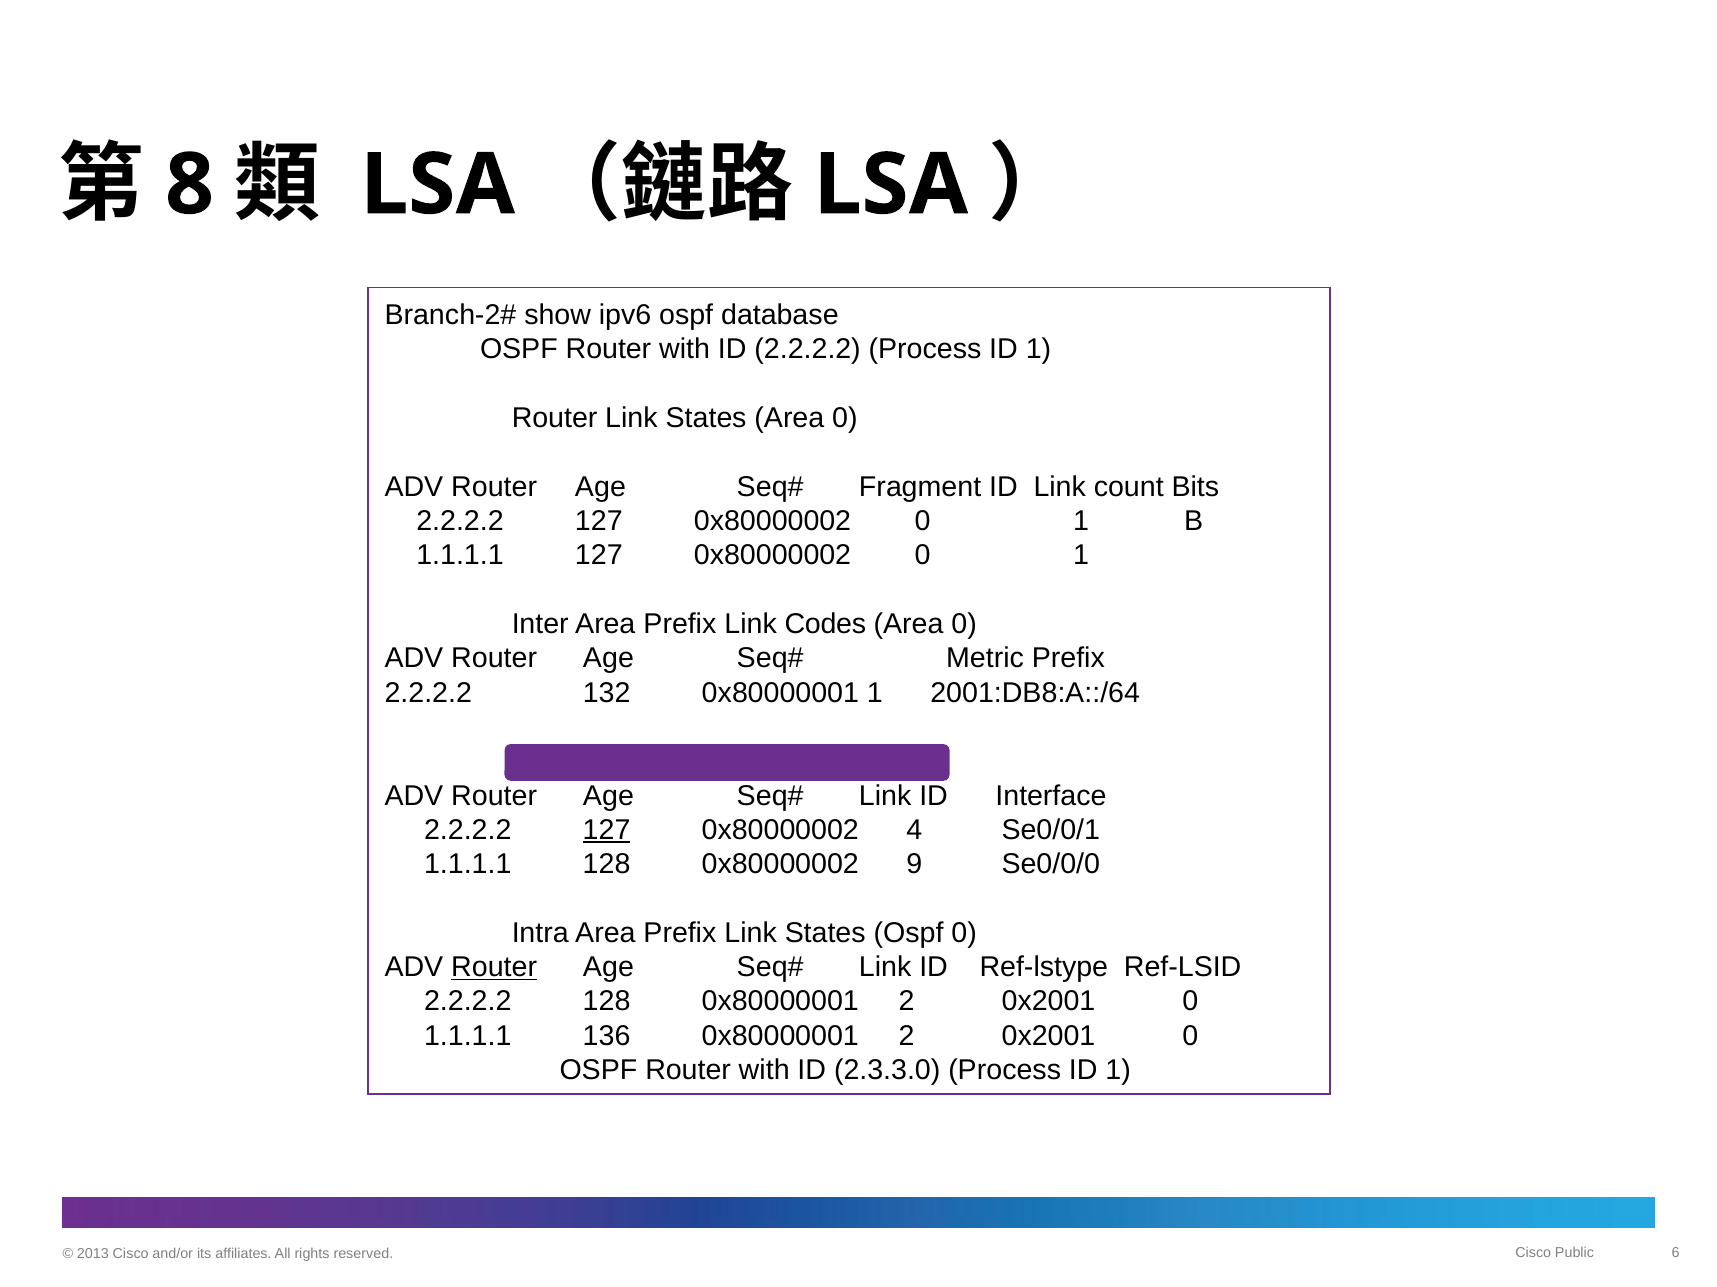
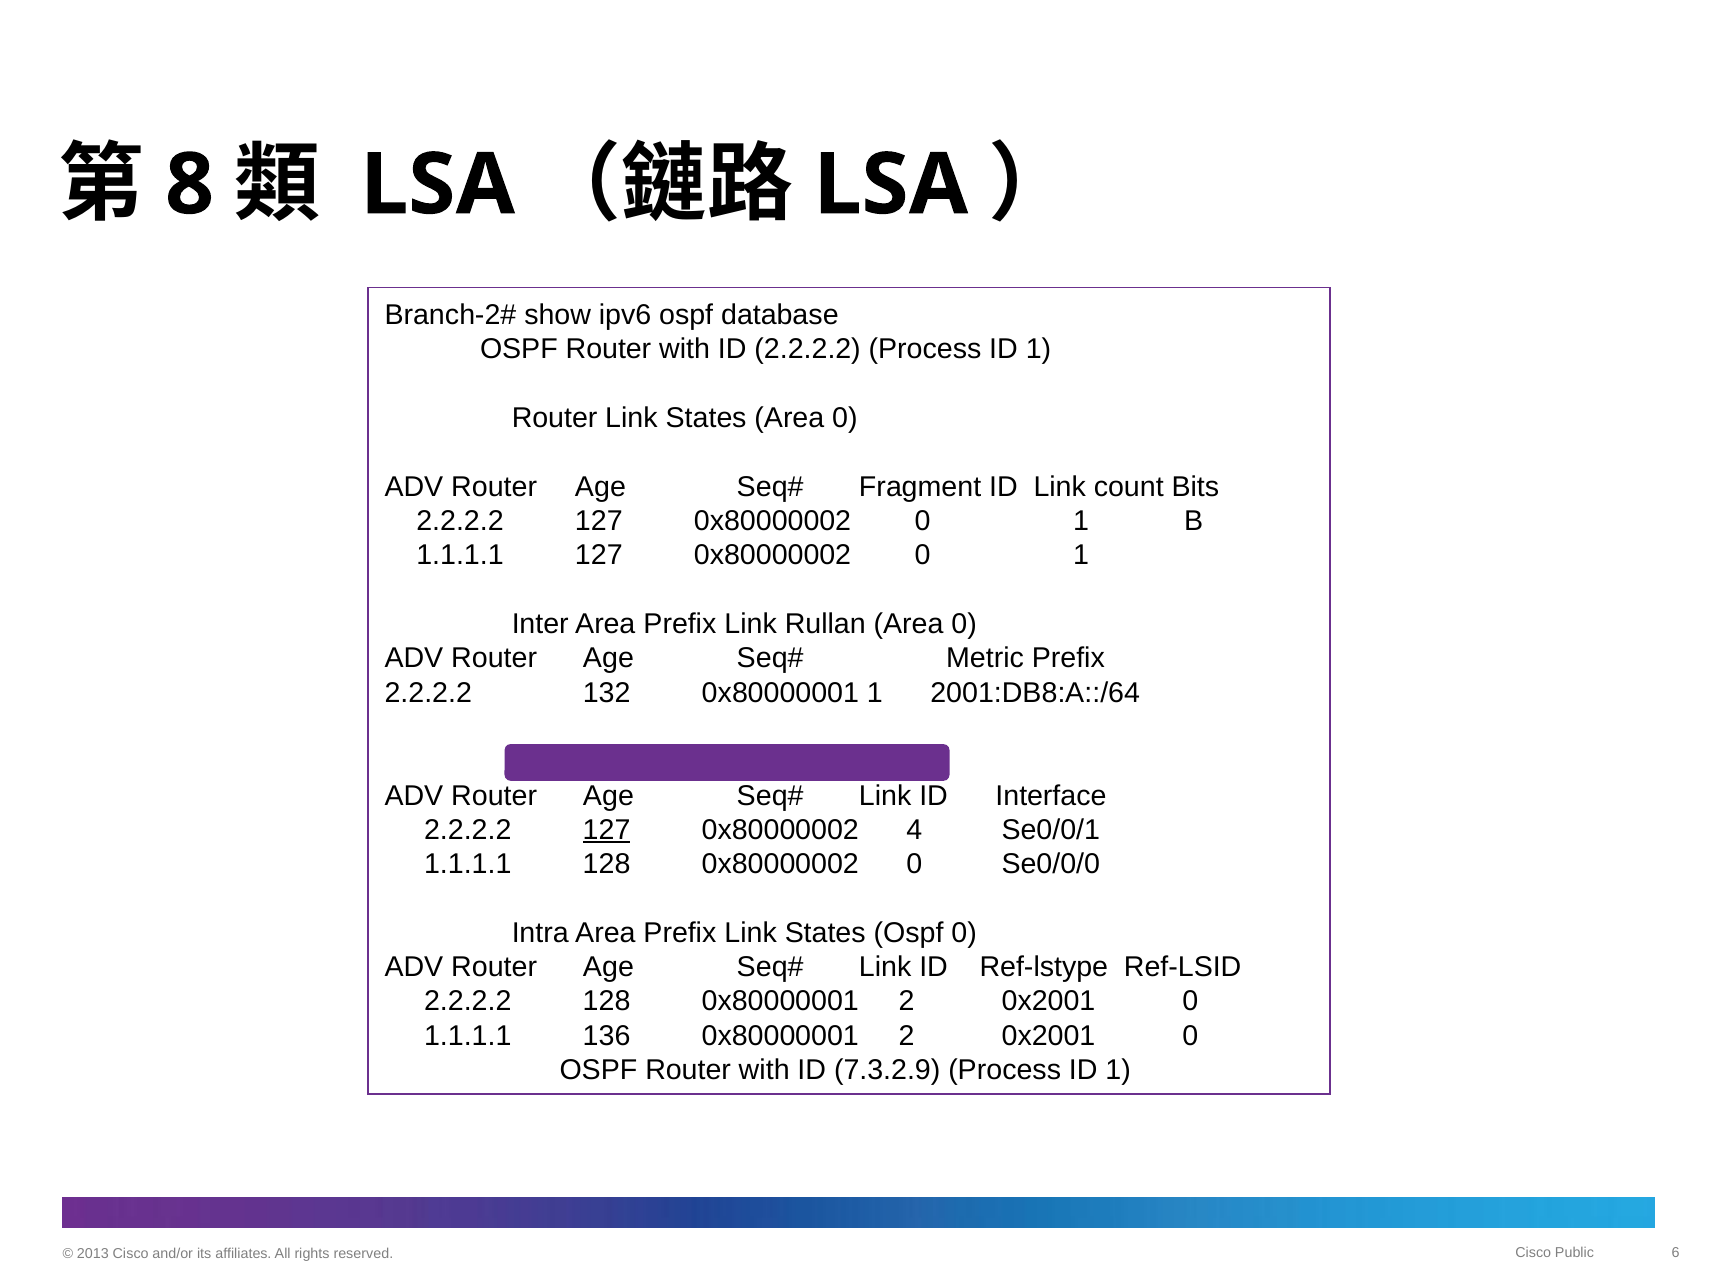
Codes: Codes -> Rullan (825, 624)
128 0x80000002 9: 9 -> 0 (914, 865)
Router underline: present -> none (494, 968)
2.3.3.0: 2.3.3.0 -> 7.3.2.9 (887, 1071)
